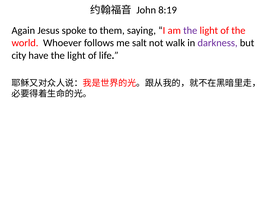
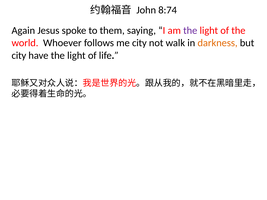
8:19: 8:19 -> 8:74 (168, 10)
me salt: salt -> city (139, 43)
darkness colour: purple -> orange (218, 43)
